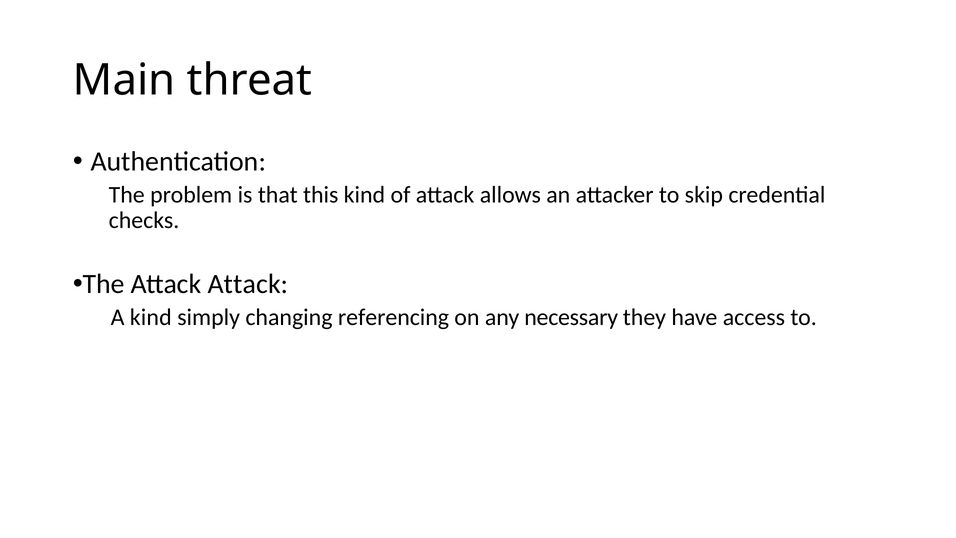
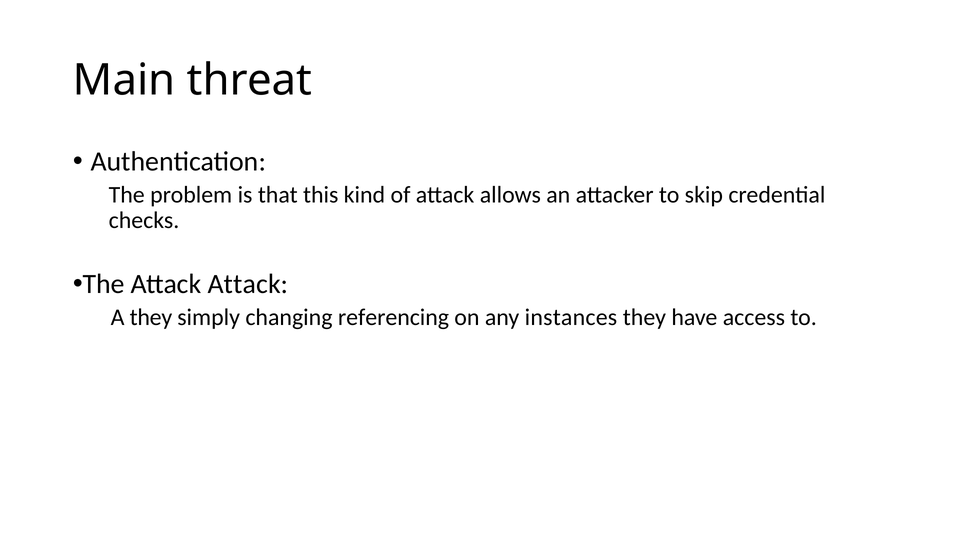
A kind: kind -> they (151, 317)
necessary: necessary -> instances (571, 317)
